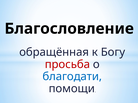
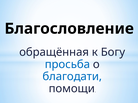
просьба colour: red -> blue (67, 65)
